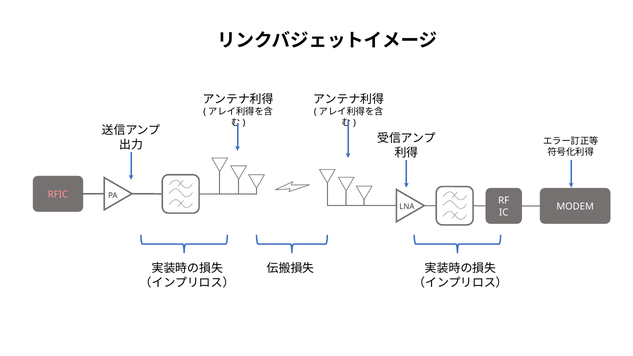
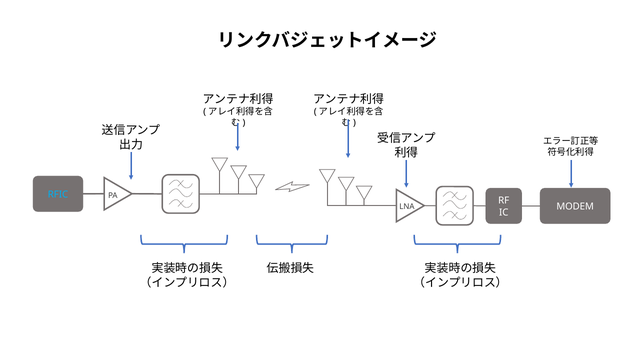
RFIC colour: pink -> light blue (58, 195)
